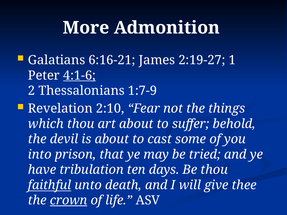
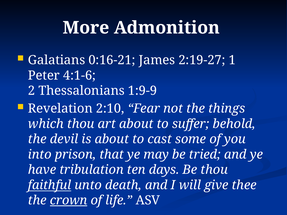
6:16-21: 6:16-21 -> 0:16-21 (112, 60)
4:1-6 underline: present -> none (79, 76)
1:7-9: 1:7-9 -> 1:9-9 (142, 91)
